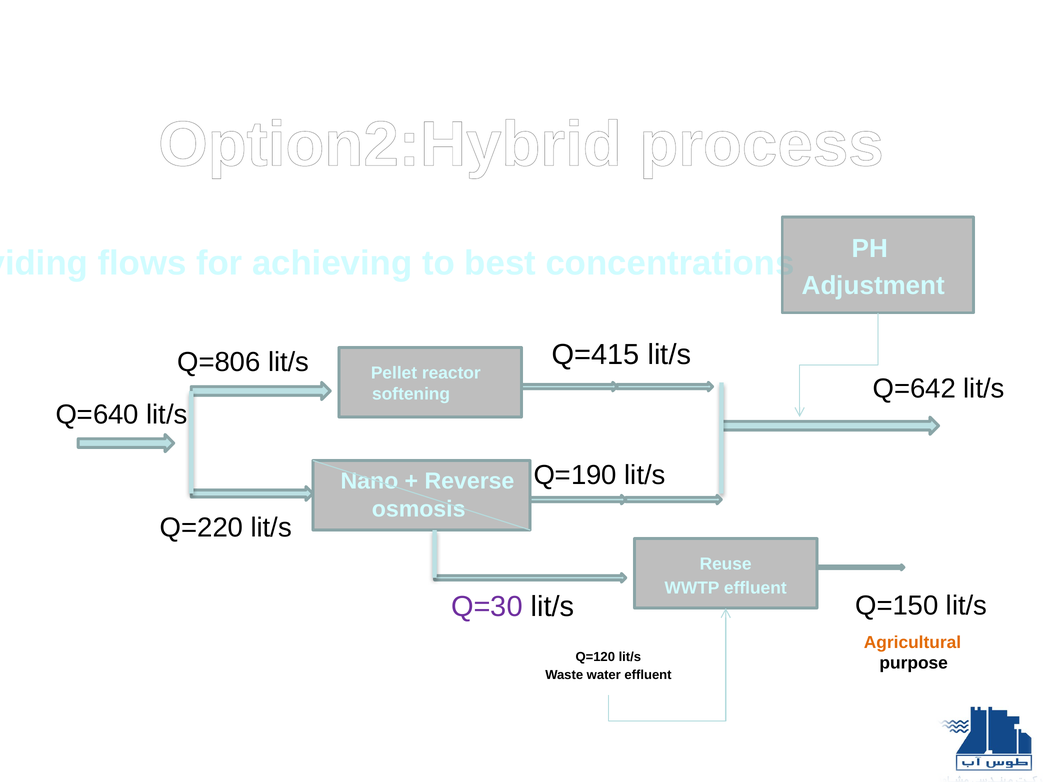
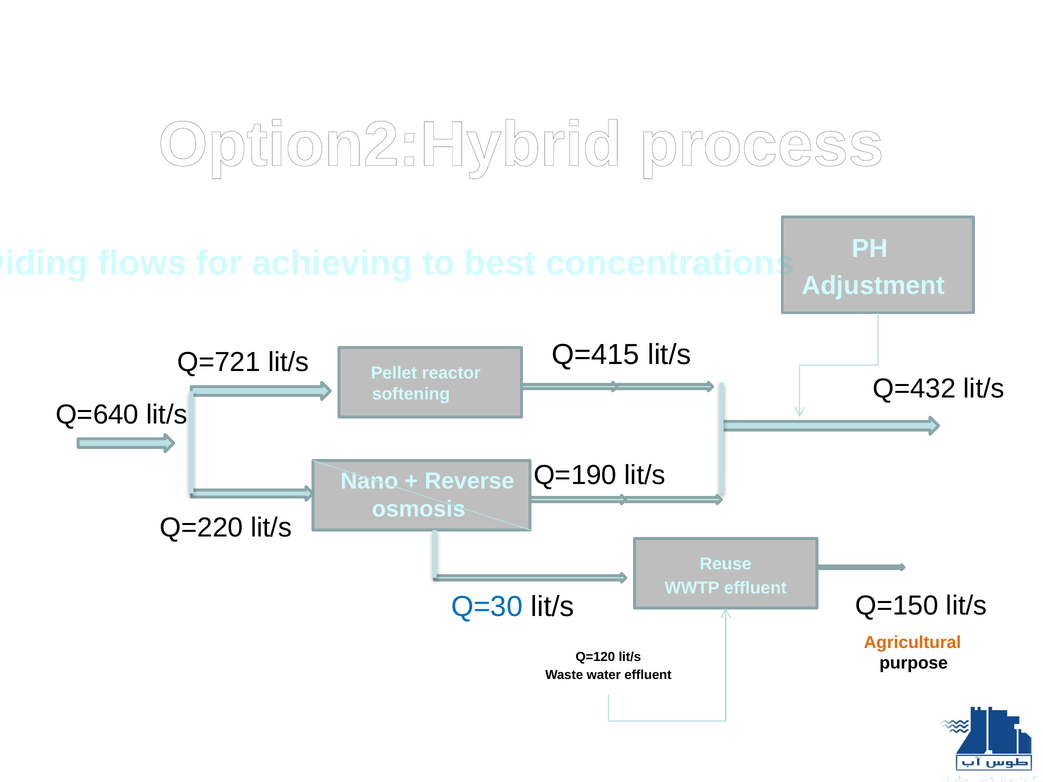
Q=806: Q=806 -> Q=721 (219, 362)
Q=642: Q=642 -> Q=432 (914, 389)
Q=30 colour: purple -> blue (487, 607)
